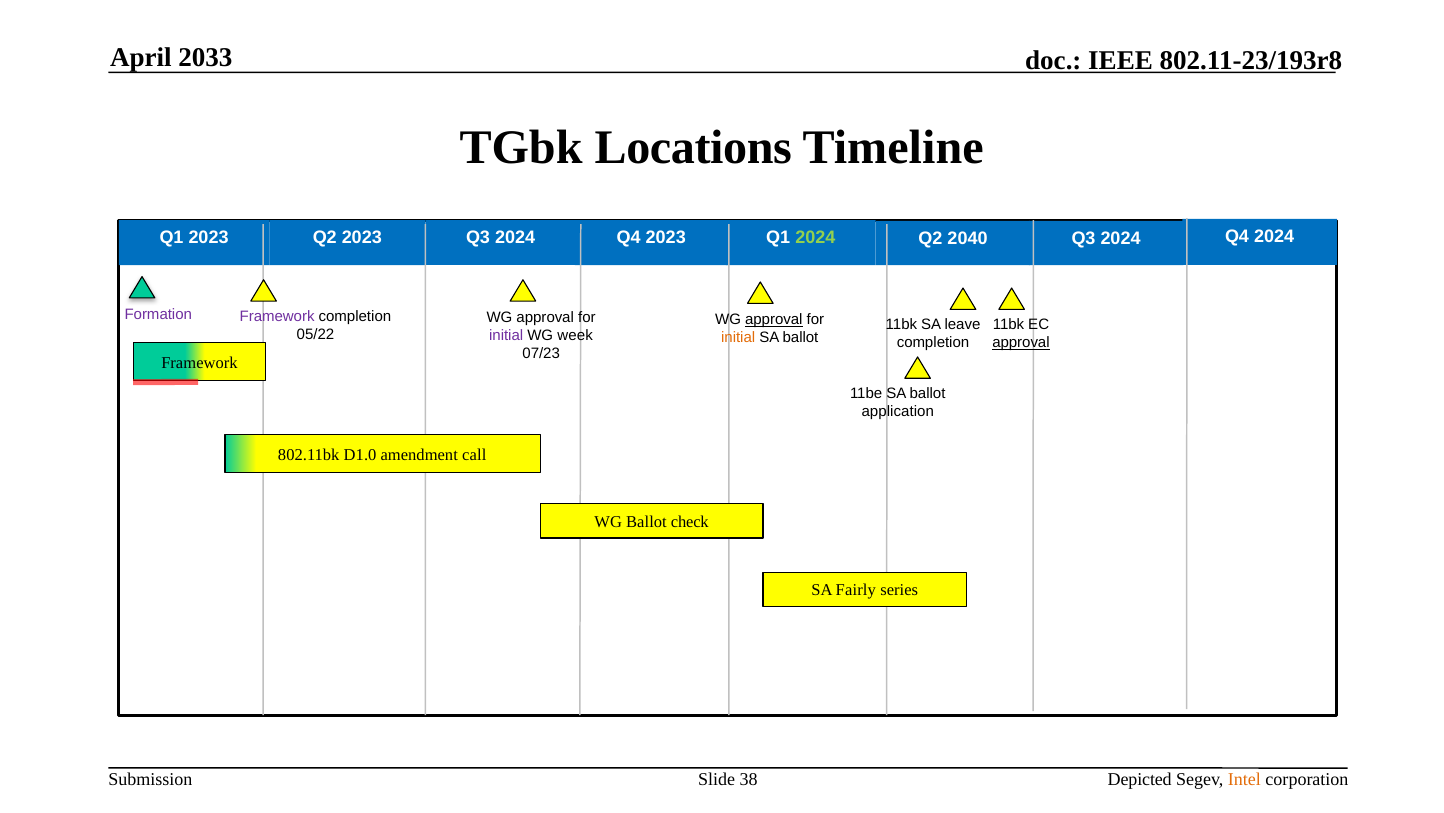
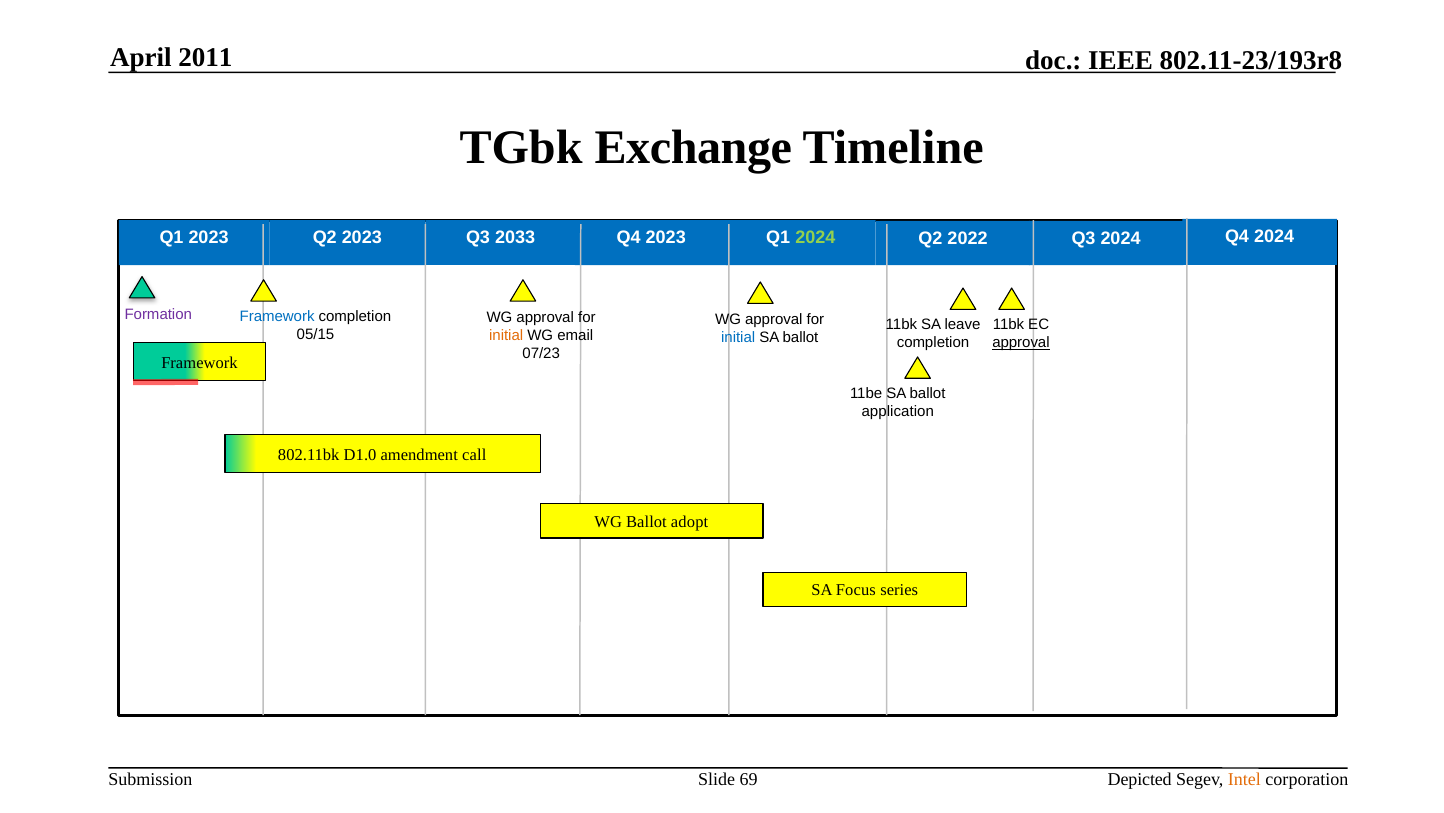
2033: 2033 -> 2011 (205, 57)
Locations: Locations -> Exchange (693, 148)
2024: 2024 -> 2033 (515, 237)
2040: 2040 -> 2022 (968, 238)
Framework colour: purple -> blue (277, 316)
approval underline: present -> none (774, 319)
05/22: 05/22 -> 05/15 (315, 334)
initial colour: purple -> orange (506, 335)
week: week -> email (575, 335)
initial colour: orange -> blue (738, 337)
check: check -> adopt (690, 522)
Fairly: Fairly -> Focus (856, 590)
38: 38 -> 69 (749, 779)
